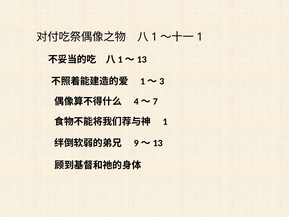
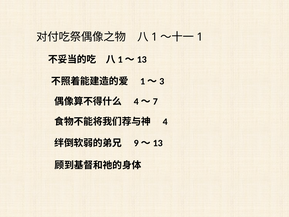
1: 1 -> 4 (165, 122)
